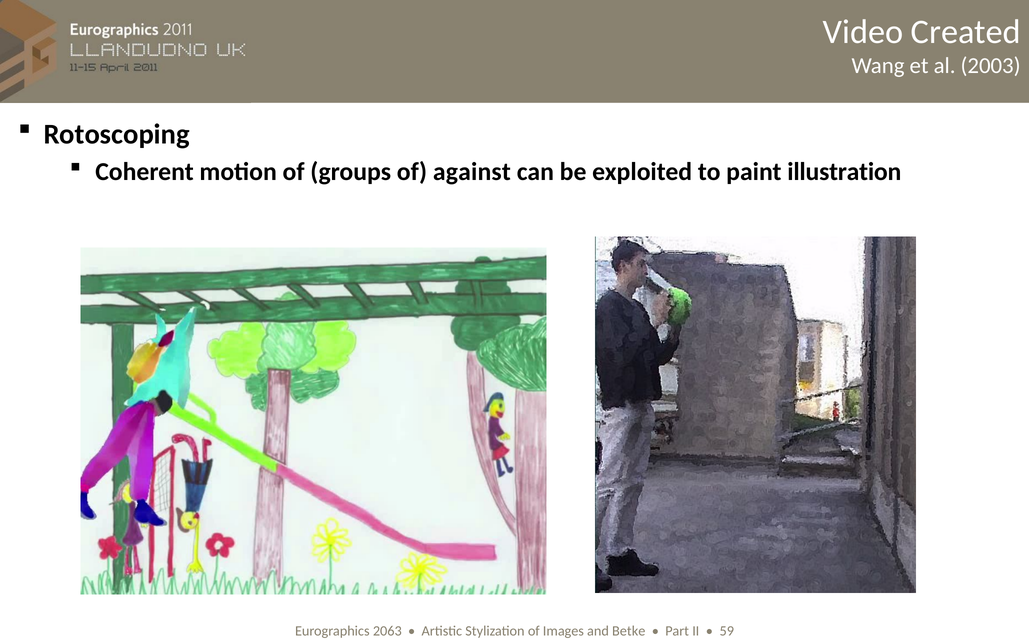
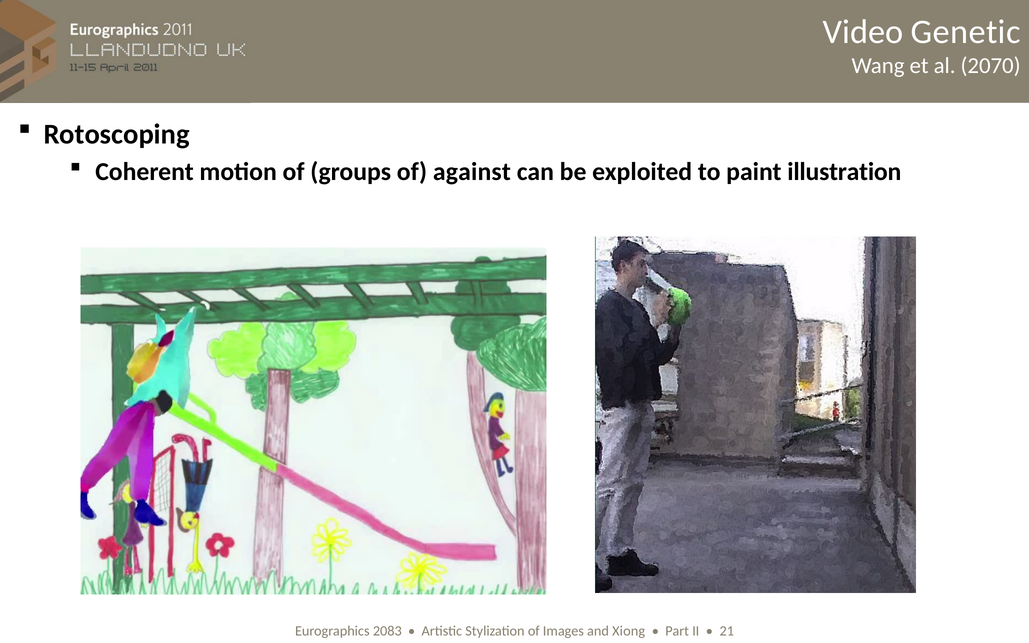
Created: Created -> Genetic (966, 32)
2003: 2003 -> 2070 (991, 66)
2063: 2063 -> 2083 (387, 631)
Betke: Betke -> Xiong (629, 631)
59: 59 -> 21 (727, 631)
